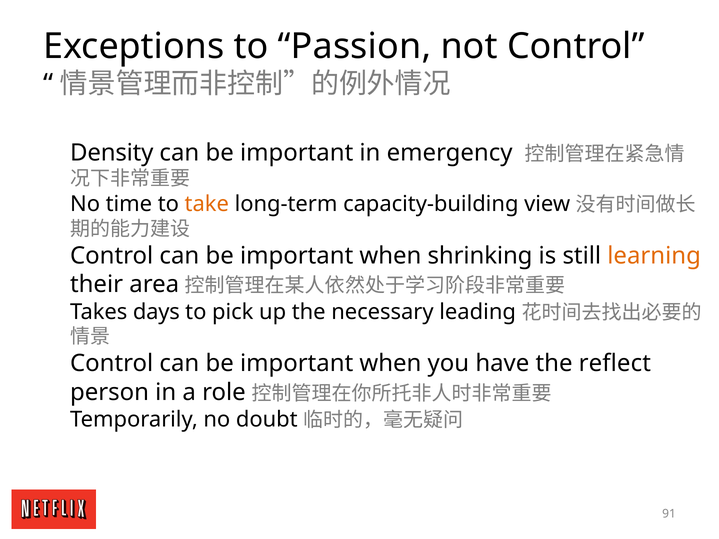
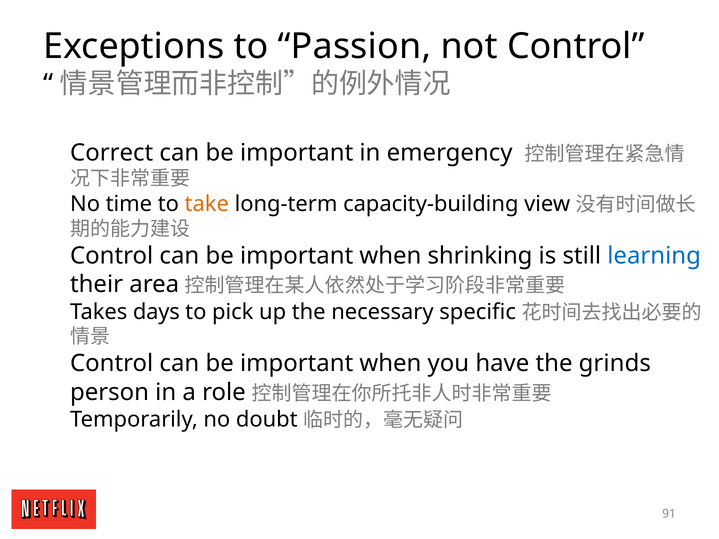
Density: Density -> Correct (112, 153)
learning colour: orange -> blue (654, 256)
leading: leading -> specific (478, 312)
reflect: reflect -> grinds (615, 364)
